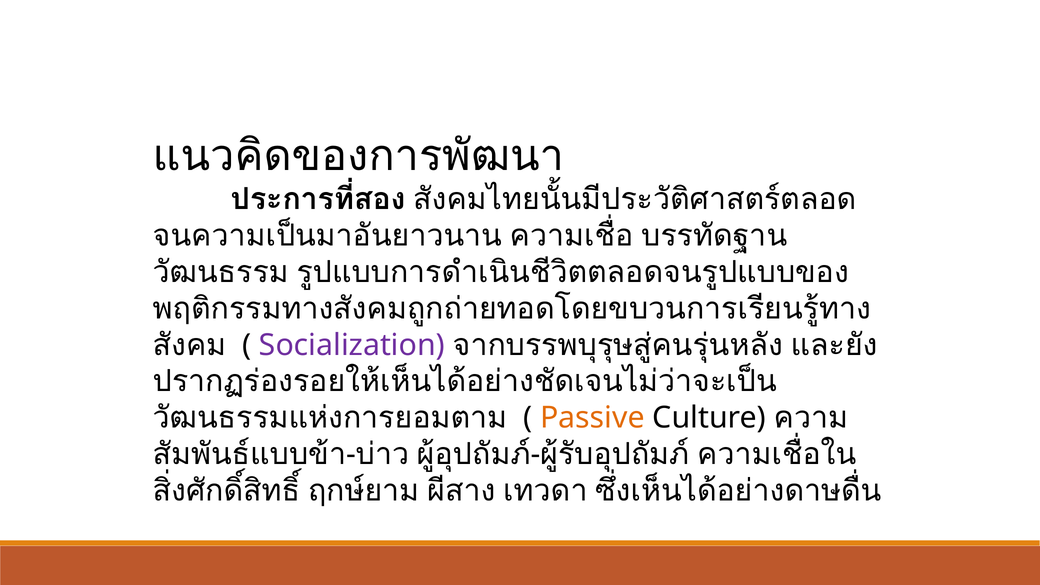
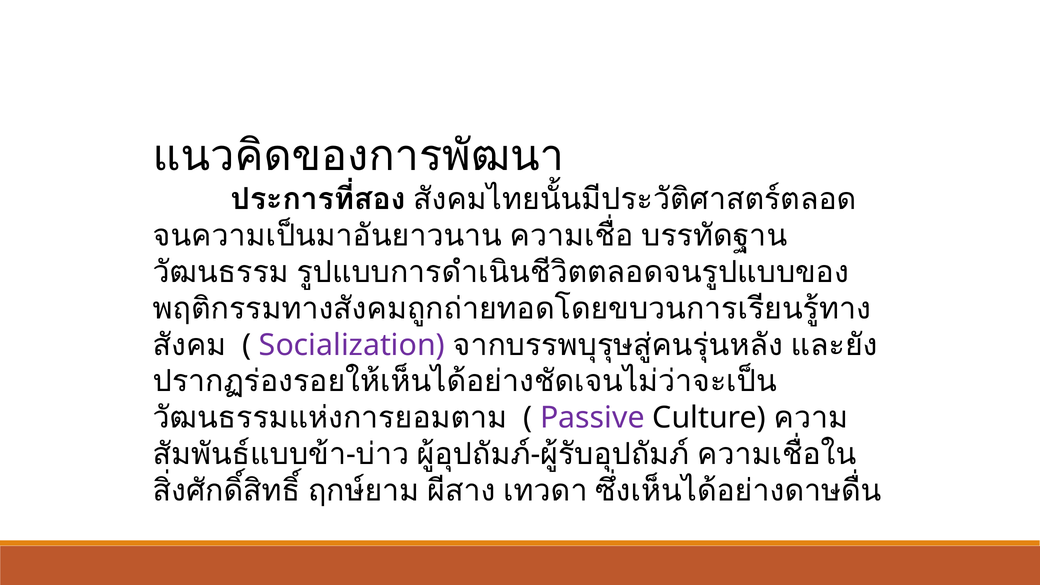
Passive colour: orange -> purple (592, 418)
